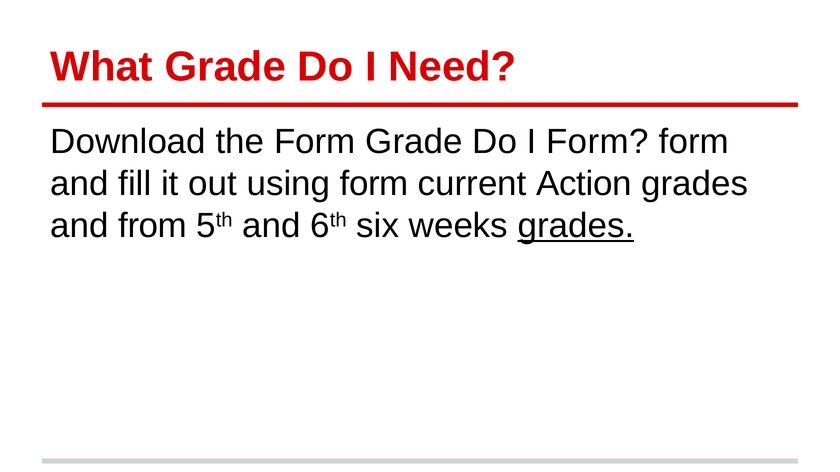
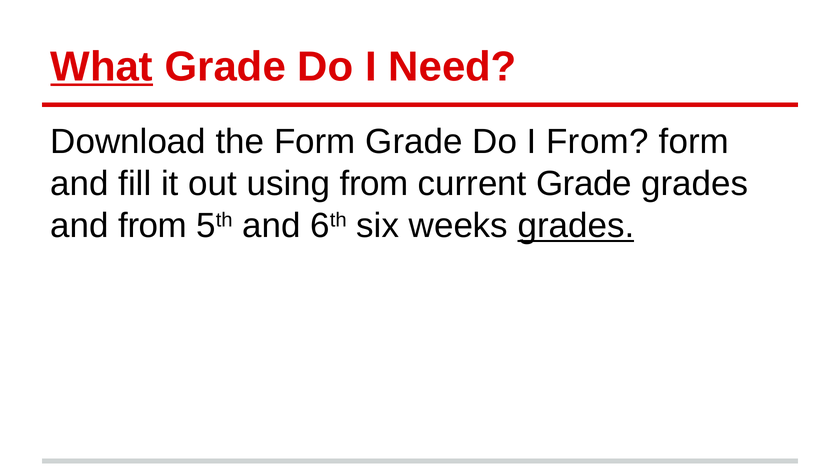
What underline: none -> present (102, 67)
I Form: Form -> From (598, 142)
using form: form -> from (374, 184)
current Action: Action -> Grade (584, 184)
